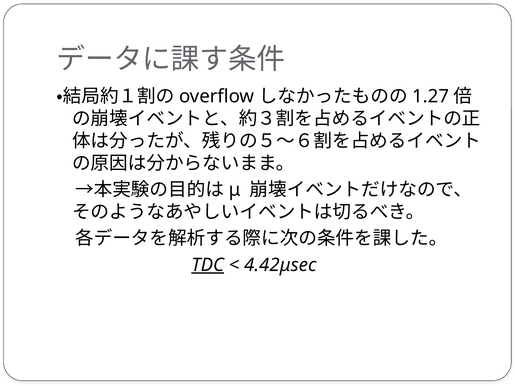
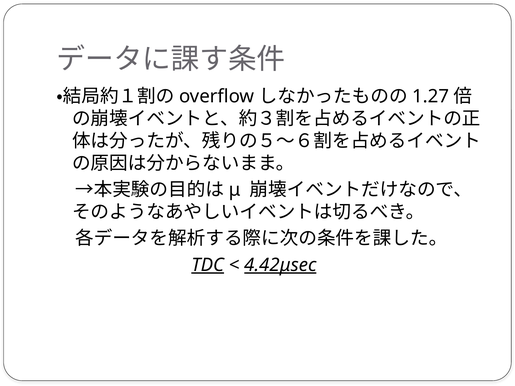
4.42μsec underline: none -> present (280, 265)
